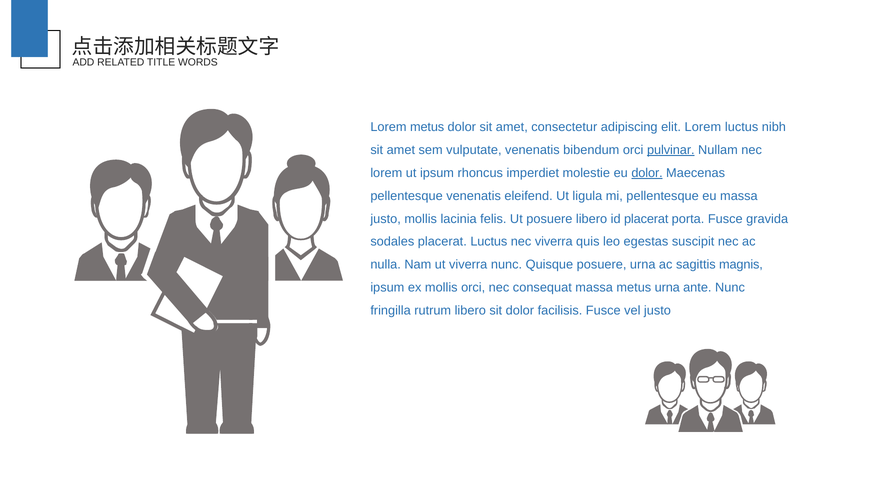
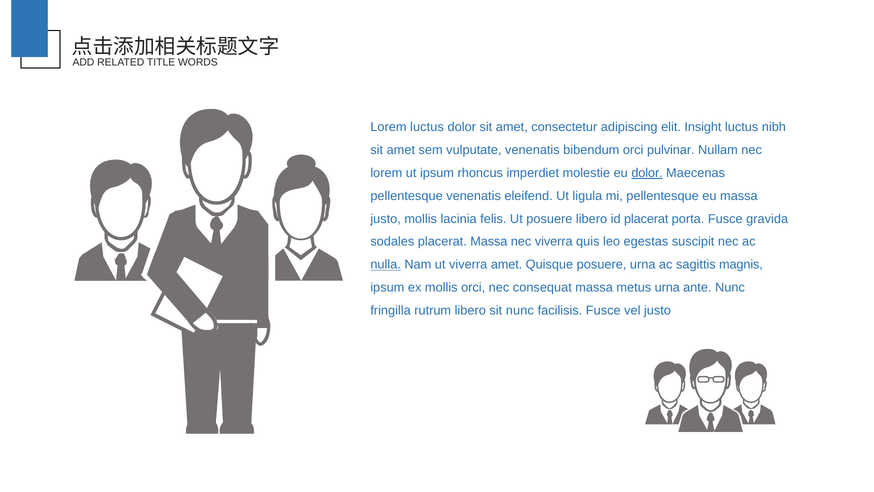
Lorem metus: metus -> luctus (427, 127)
elit Lorem: Lorem -> Insight (703, 127)
pulvinar underline: present -> none (671, 150)
placerat Luctus: Luctus -> Massa (489, 242)
nulla underline: none -> present (386, 265)
viverra nunc: nunc -> amet (507, 265)
sit dolor: dolor -> nunc (520, 310)
